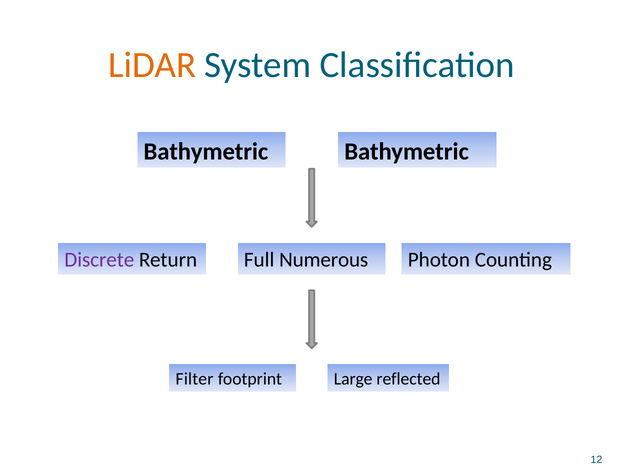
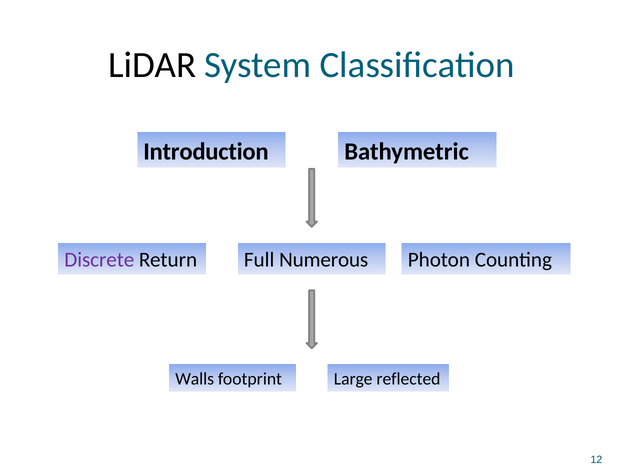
LiDAR colour: orange -> black (152, 65)
Bathymetric: Bathymetric -> Introduction (206, 152)
Filter: Filter -> Walls (195, 379)
